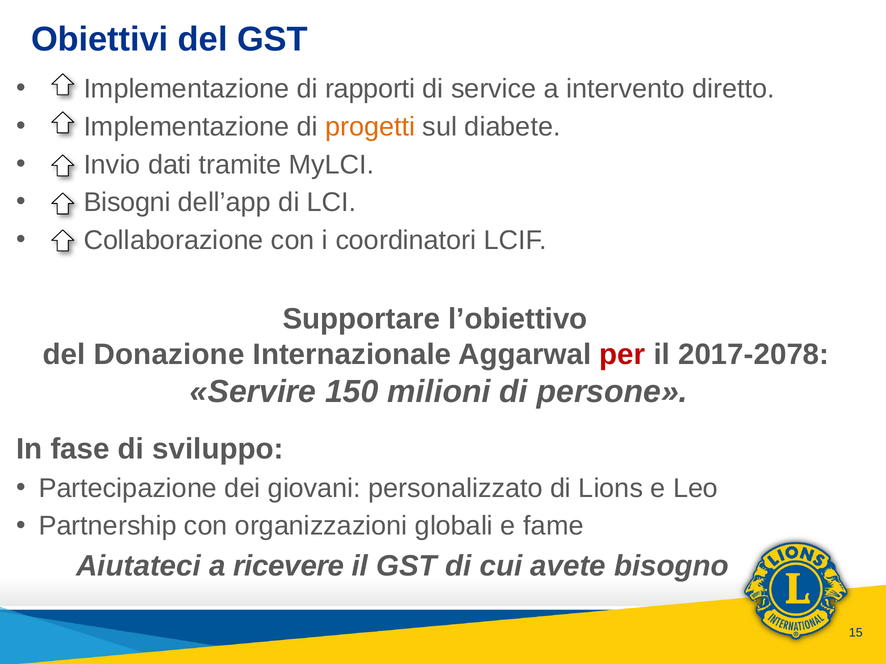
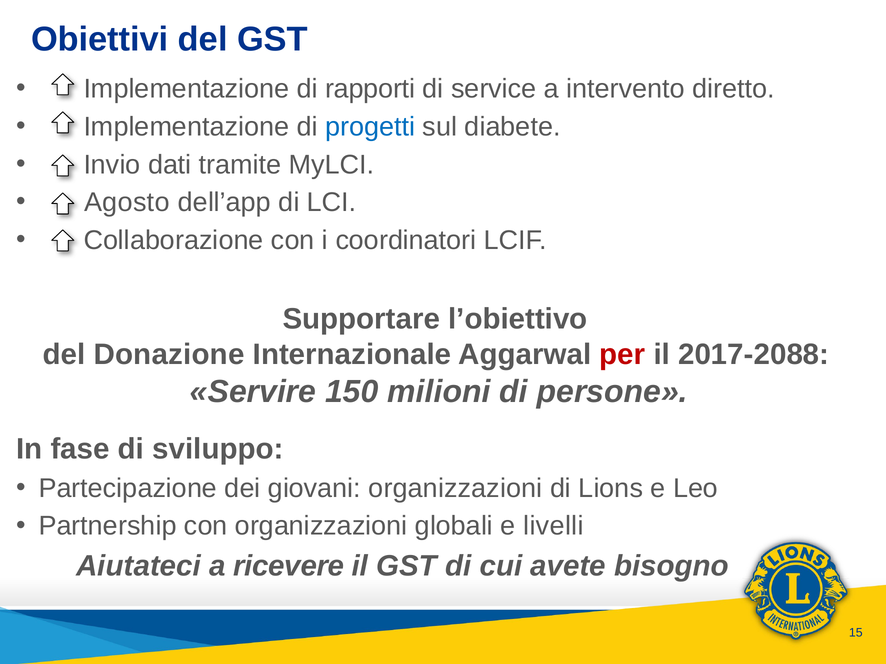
progetti colour: orange -> blue (370, 127)
Bisogni: Bisogni -> Agosto (127, 203)
2017-2078: 2017-2078 -> 2017-2088 (754, 355)
giovani personalizzato: personalizzato -> organizzazioni (455, 489)
fame: fame -> livelli (554, 526)
